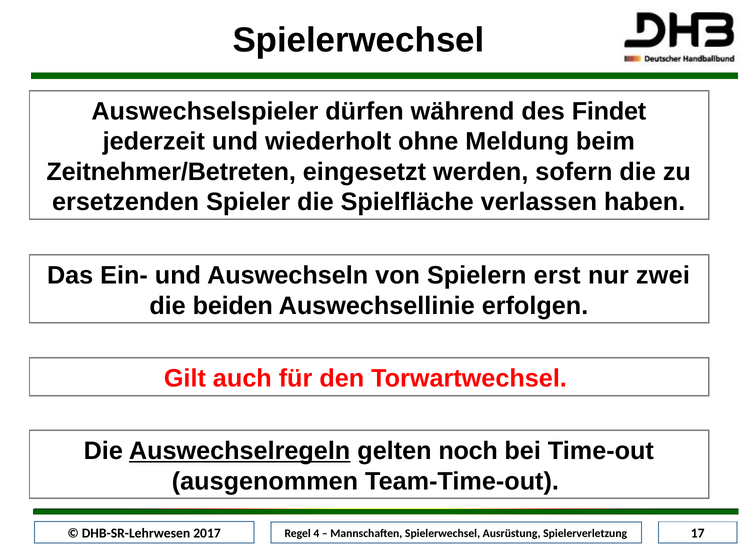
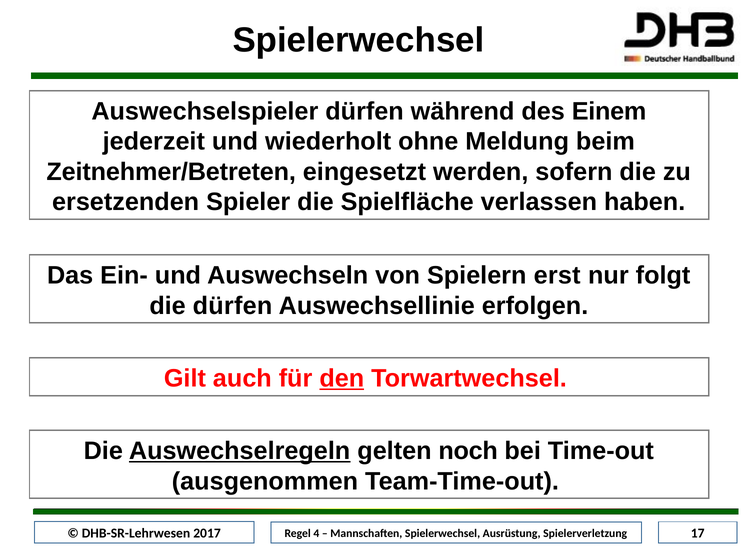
Findet: Findet -> Einem (609, 111)
zwei: zwei -> folgt (663, 275)
die beiden: beiden -> dürfen (233, 306)
den underline: none -> present (342, 378)
